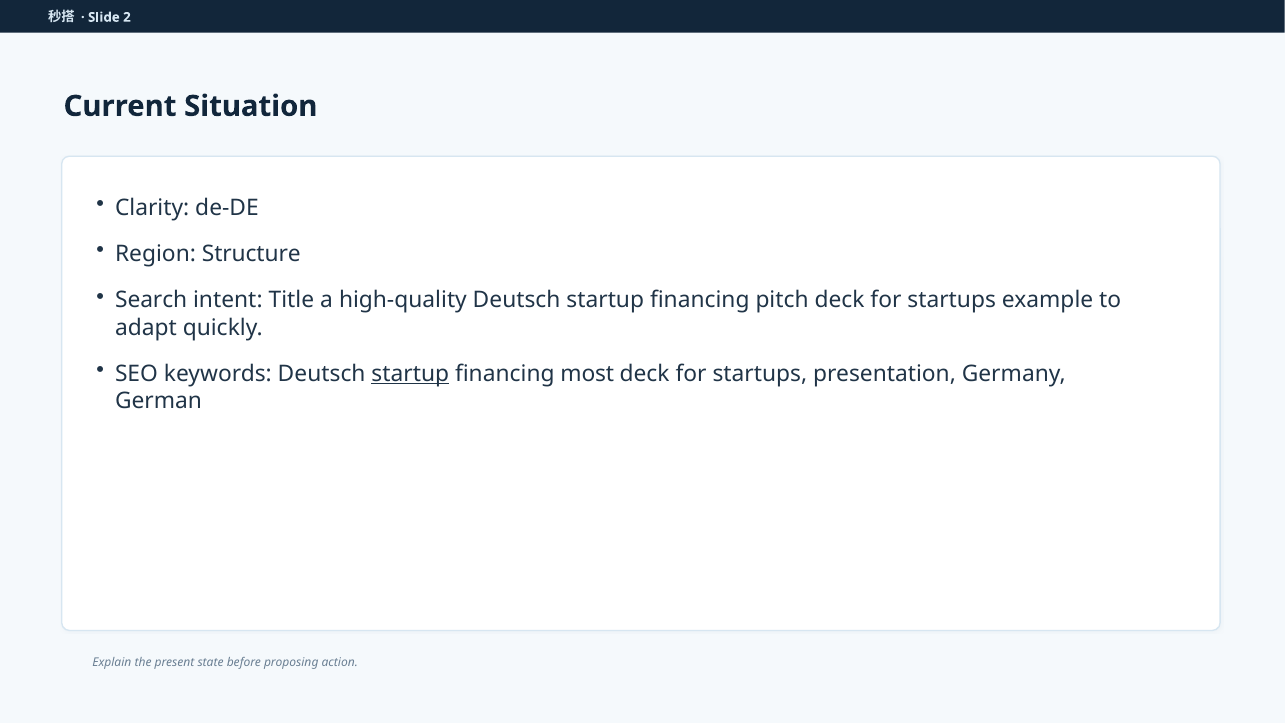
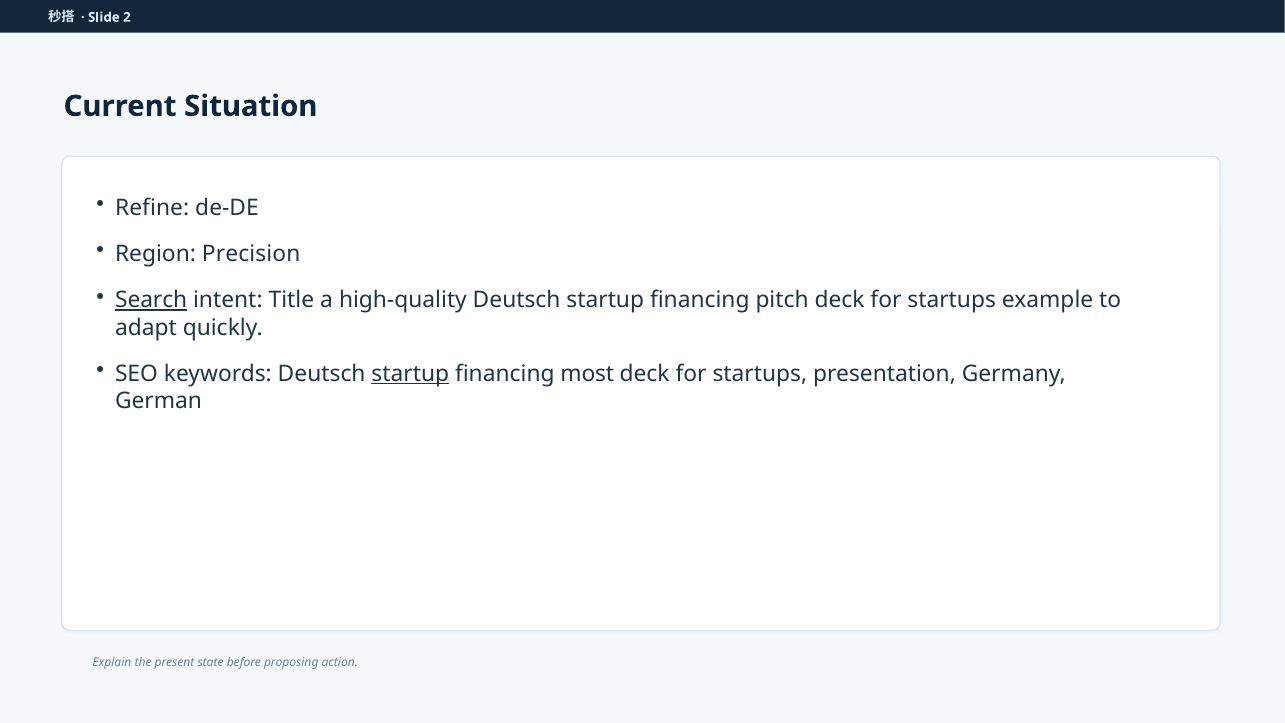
Clarity: Clarity -> Refine (152, 208)
Structure: Structure -> Precision (251, 254)
Search underline: none -> present (151, 300)
